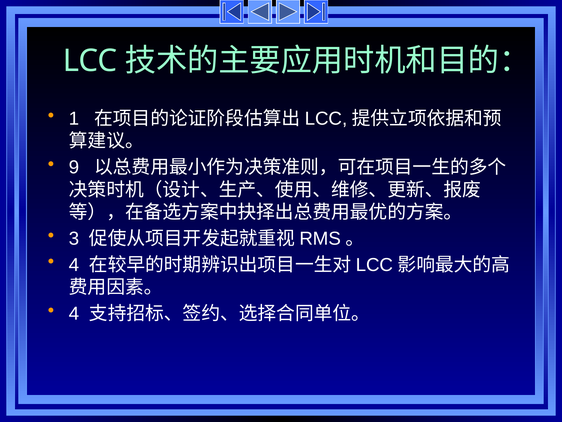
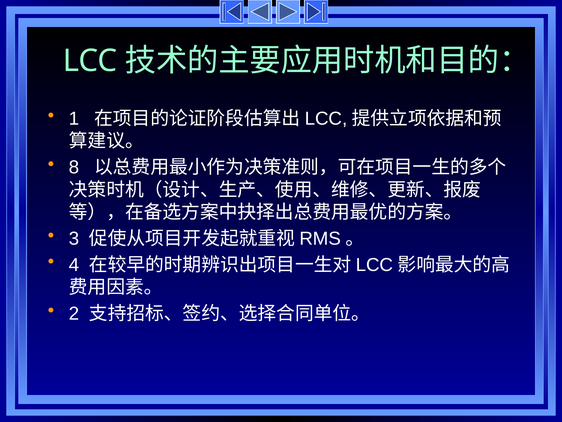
9: 9 -> 8 (74, 167)
4: 4 -> 2 (74, 313)
